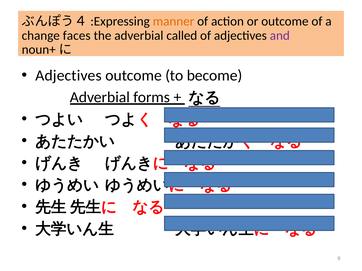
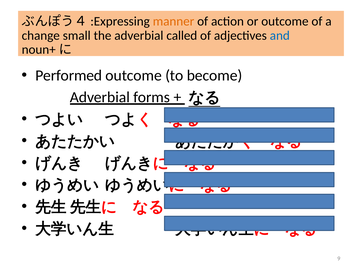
faces: faces -> small (77, 36)
and colour: purple -> blue (280, 36)
Adjectives: Adjectives -> Performed (69, 76)
